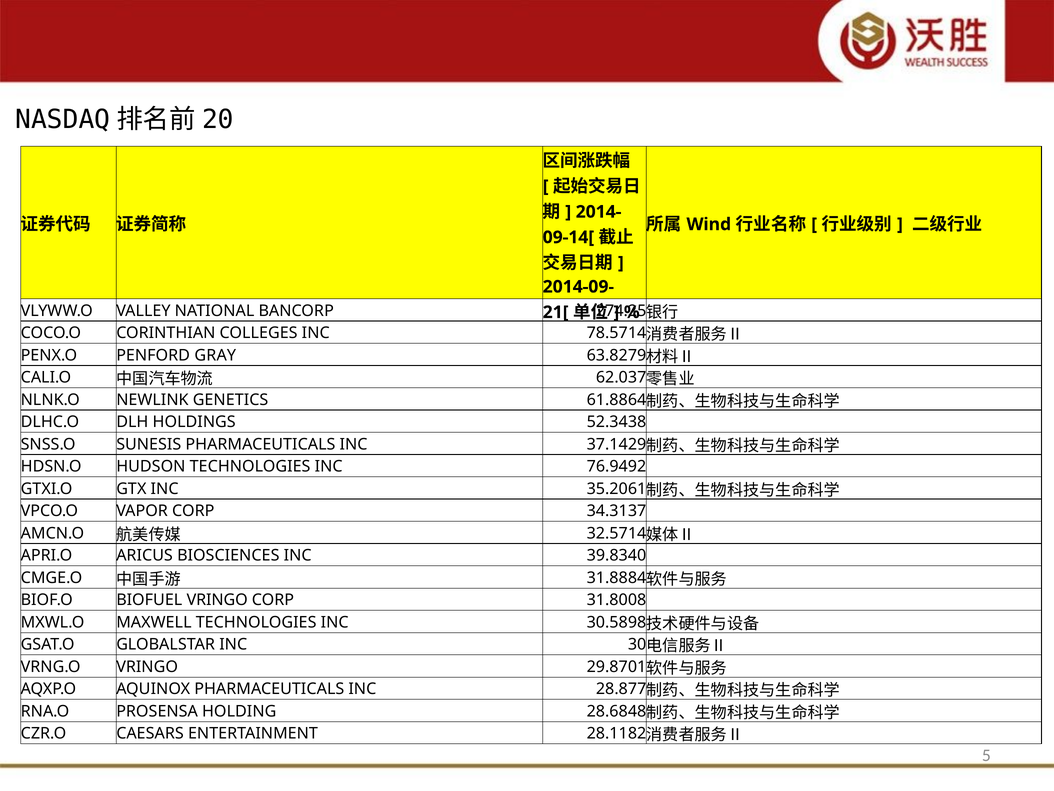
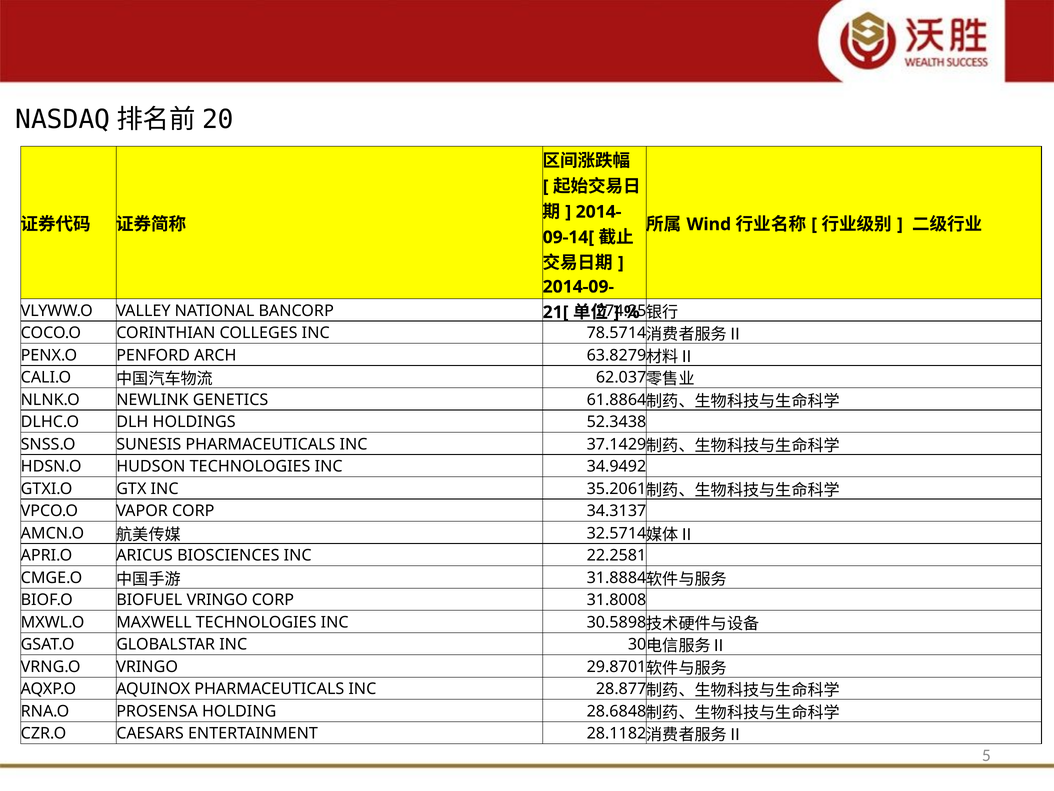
GRAY: GRAY -> ARCH (215, 355)
76.9492: 76.9492 -> 34.9492 (616, 466)
39.8340: 39.8340 -> 22.2581 (616, 555)
